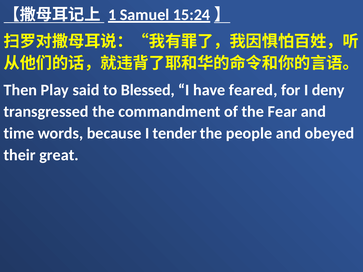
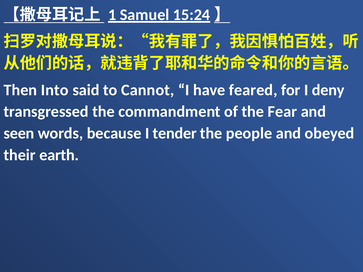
Play: Play -> Into (55, 90)
Blessed: Blessed -> Cannot (148, 90)
time: time -> seen (19, 133)
great: great -> earth (59, 155)
